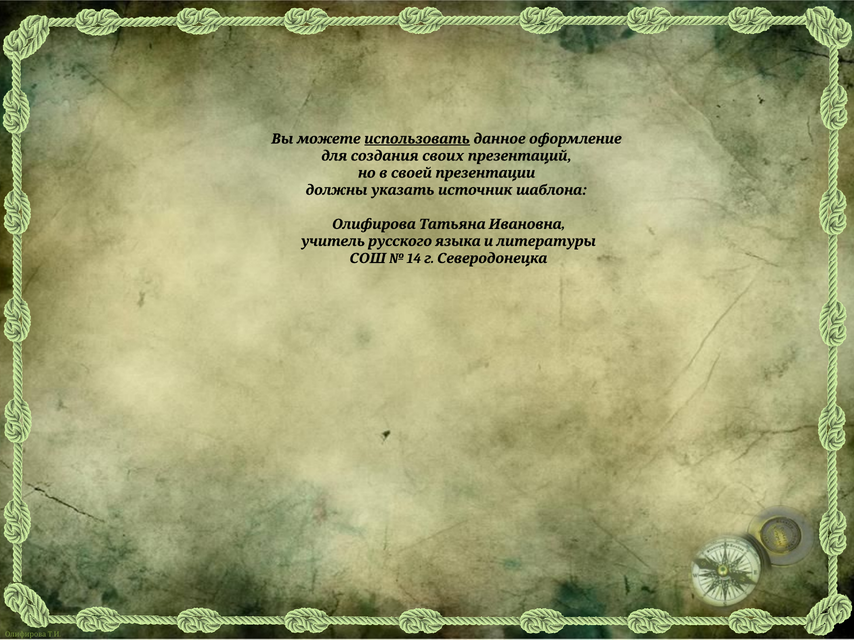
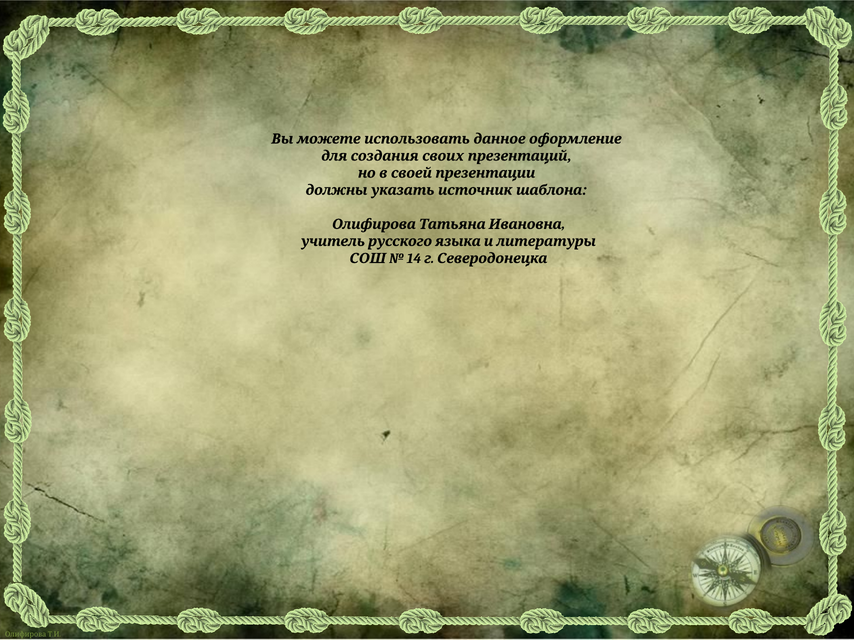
использовать underline: present -> none (417, 139)
